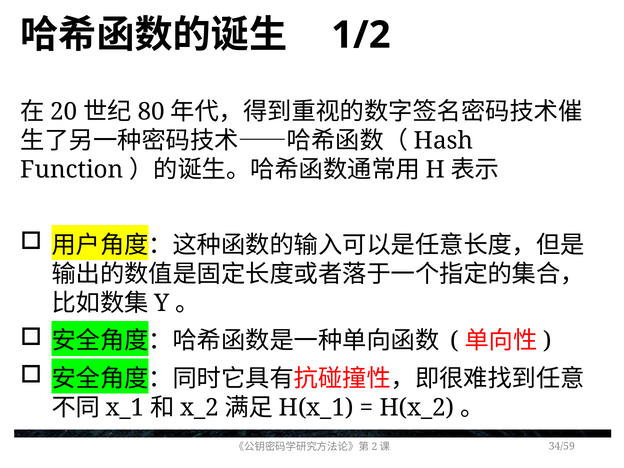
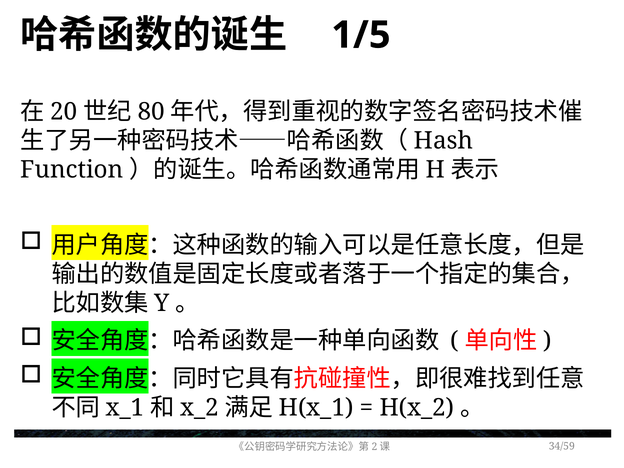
1/2: 1/2 -> 1/5 (361, 35)
